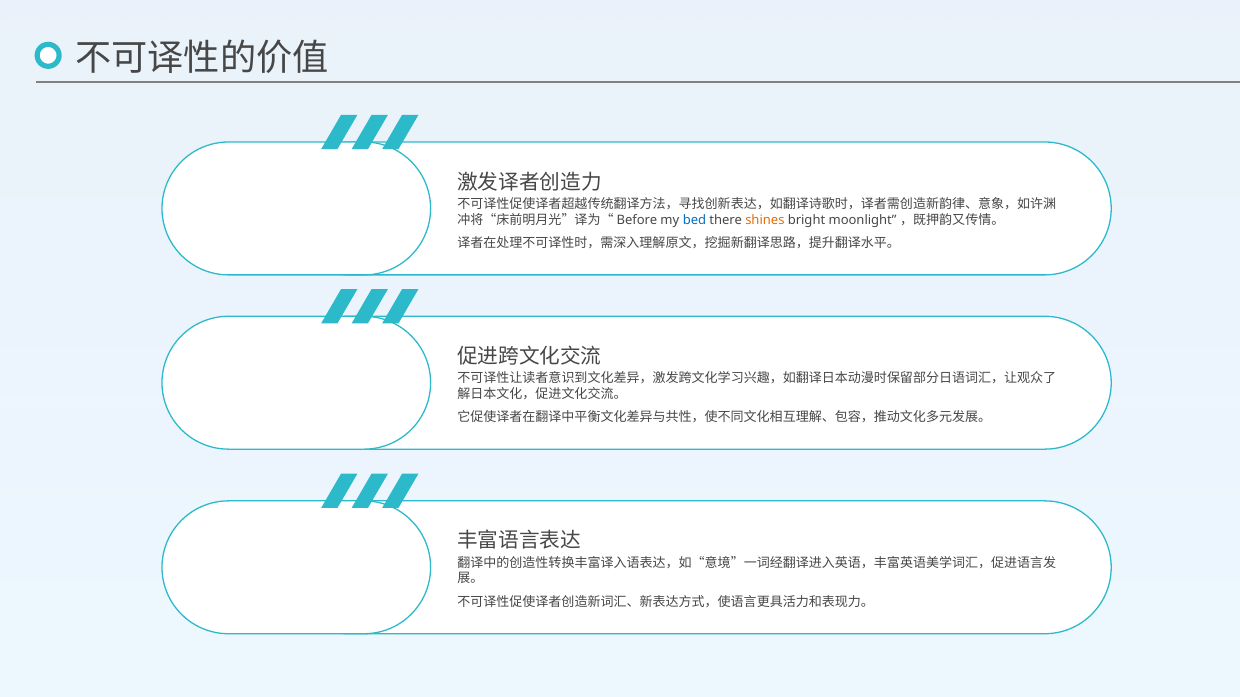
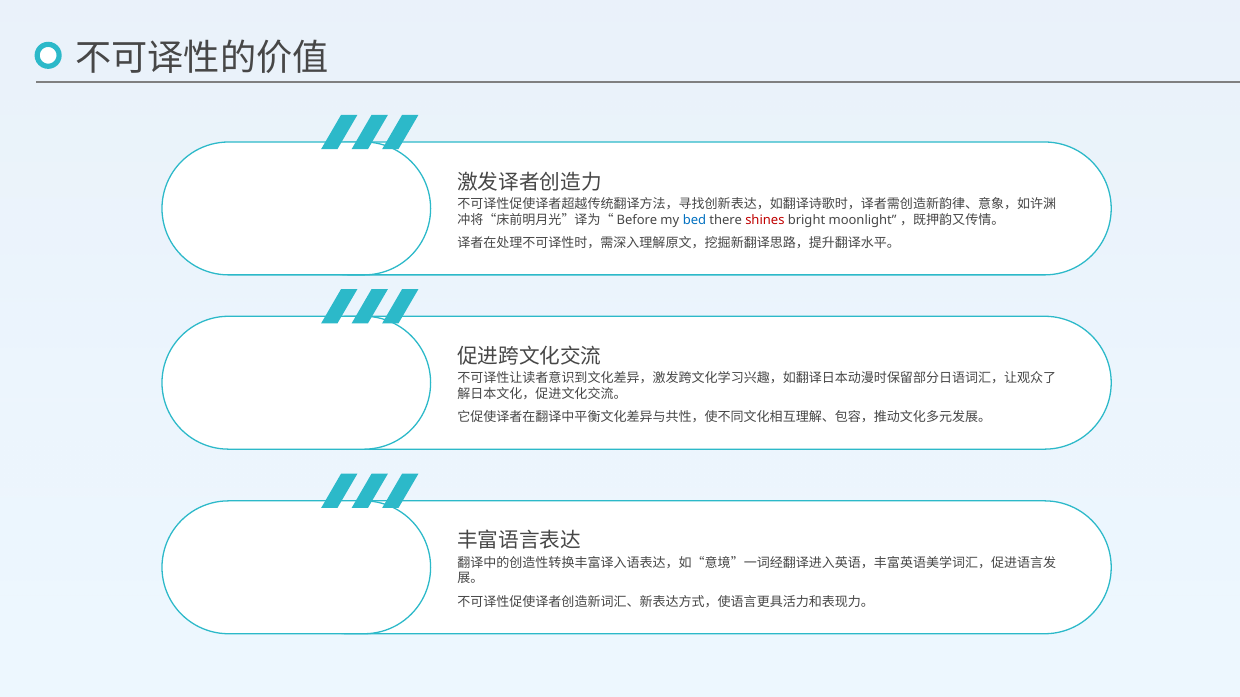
shines colour: orange -> red (765, 220)
